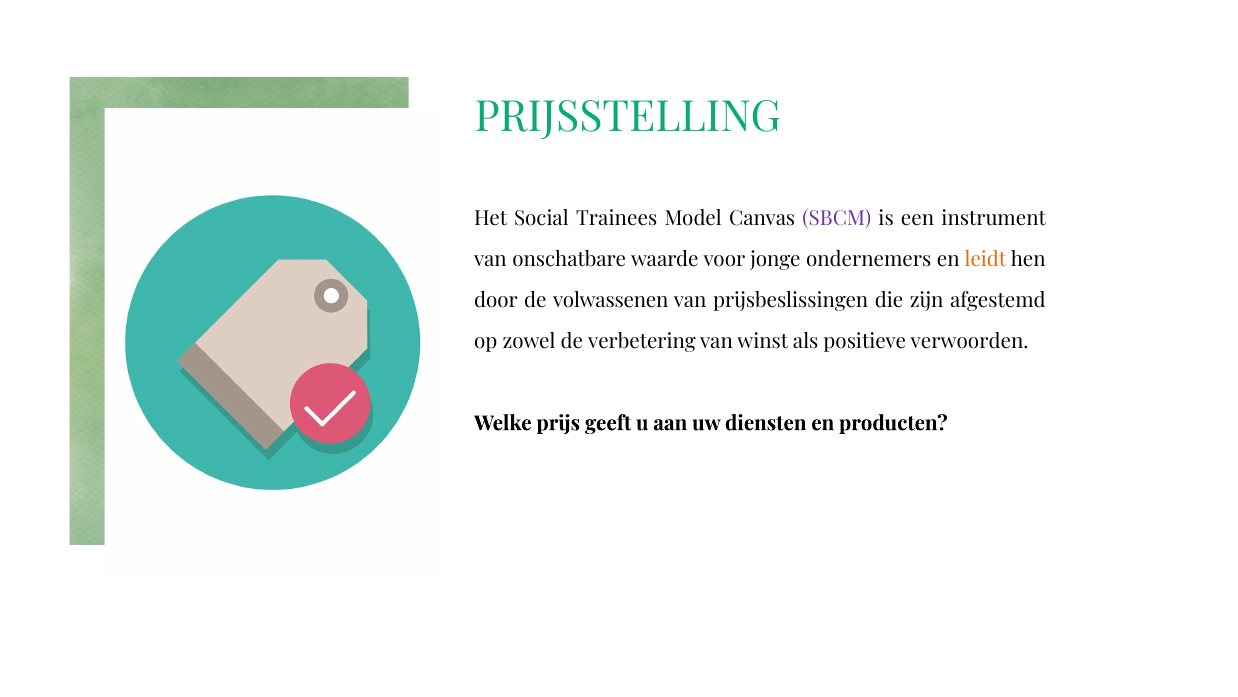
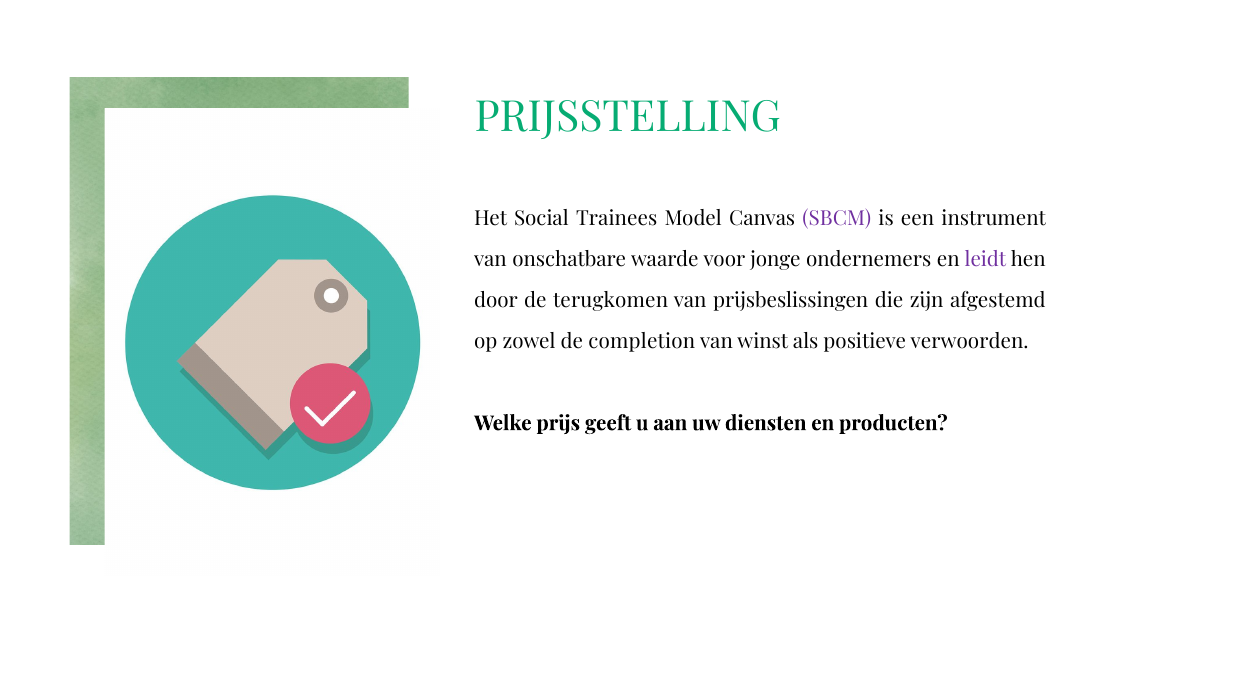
leidt colour: orange -> purple (985, 259)
volwassenen: volwassenen -> terugkomen (611, 300)
verbetering: verbetering -> completion (642, 341)
